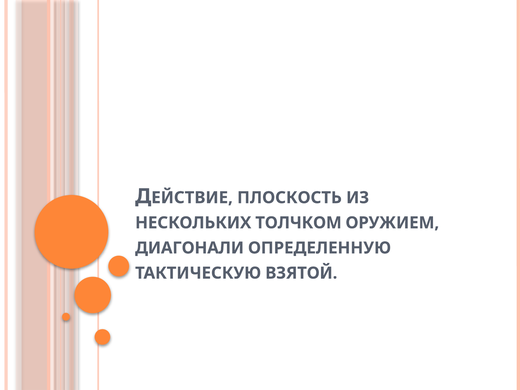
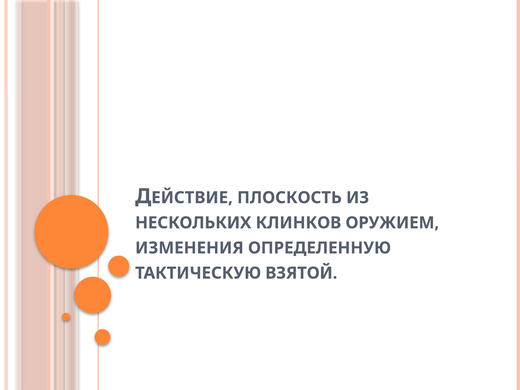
ТОЛЧКОМ: ТОЛЧКОМ -> КЛИНКОВ (298, 223)
ДИАГОНАЛИ: ДИАГОНАЛИ -> ИЗМЕНЕНИЯ (189, 248)
